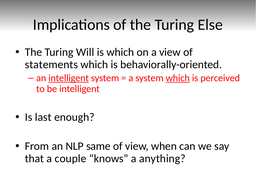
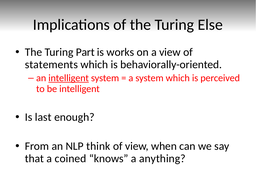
Will: Will -> Part (85, 52)
is which: which -> works (120, 52)
which underline: present -> none (178, 78)
same: same -> think (98, 146)
couple: couple -> coined (70, 159)
